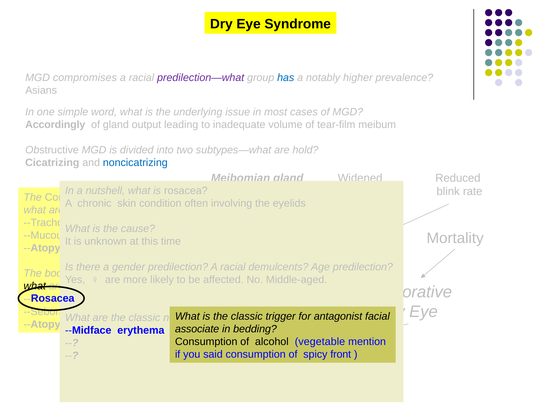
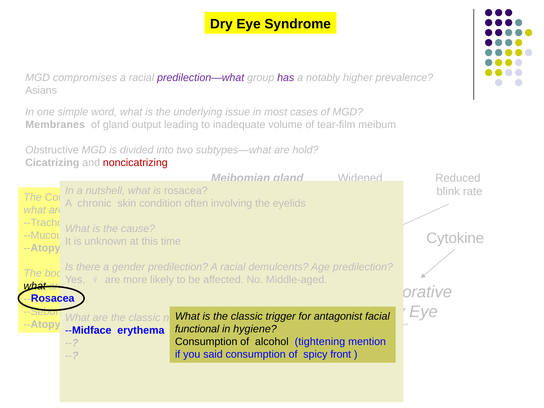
has colour: blue -> purple (286, 78)
Accordingly: Accordingly -> Membranes (55, 125)
noncicatrizing colour: blue -> red (135, 163)
Mortality: Mortality -> Cytokine (455, 238)
associate: associate -> functional (197, 329)
bedding: bedding -> hygiene (255, 329)
vegetable: vegetable -> tightening (320, 342)
